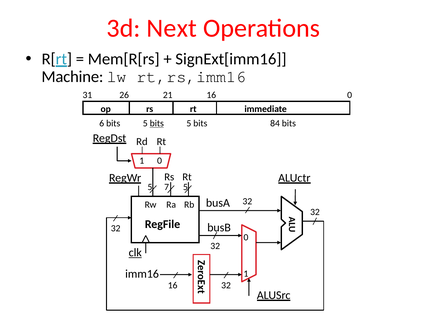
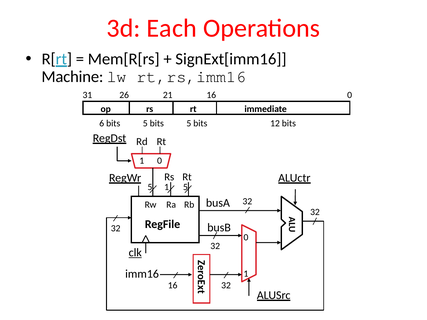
Next: Next -> Each (172, 28)
bits underline: present -> none (157, 123)
84: 84 -> 12 (275, 123)
5 7: 7 -> 1 (167, 187)
